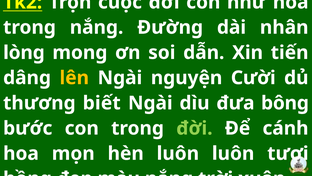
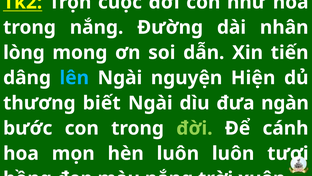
lên colour: yellow -> light blue (74, 78)
Cười: Cười -> Hiện (253, 78)
bông: bông -> ngàn (285, 103)
